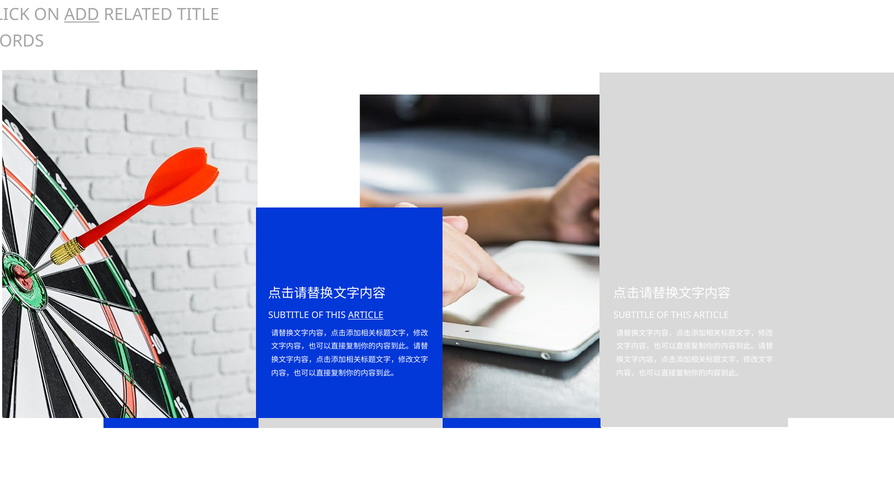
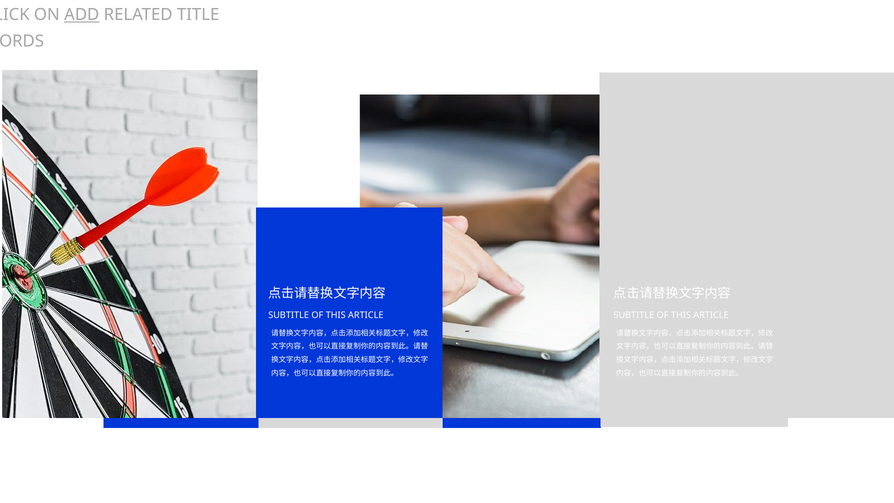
ARTICLE underline: present -> none (366, 315)
